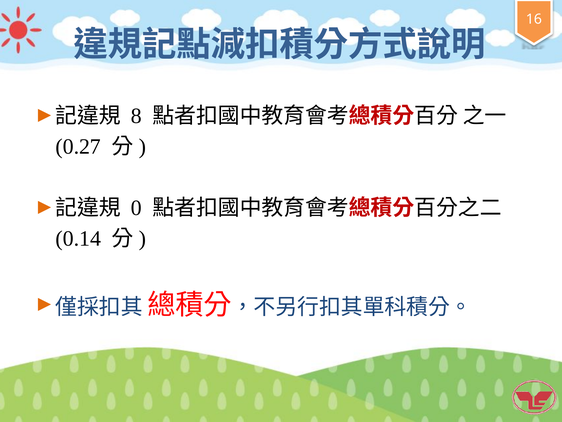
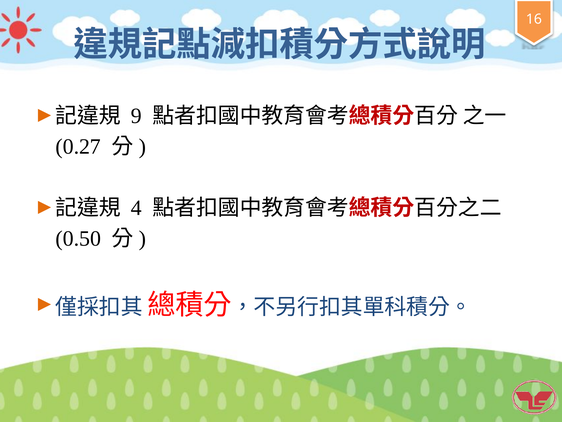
8: 8 -> 9 (136, 116)
0: 0 -> 4 (136, 208)
0.14: 0.14 -> 0.50 (78, 238)
